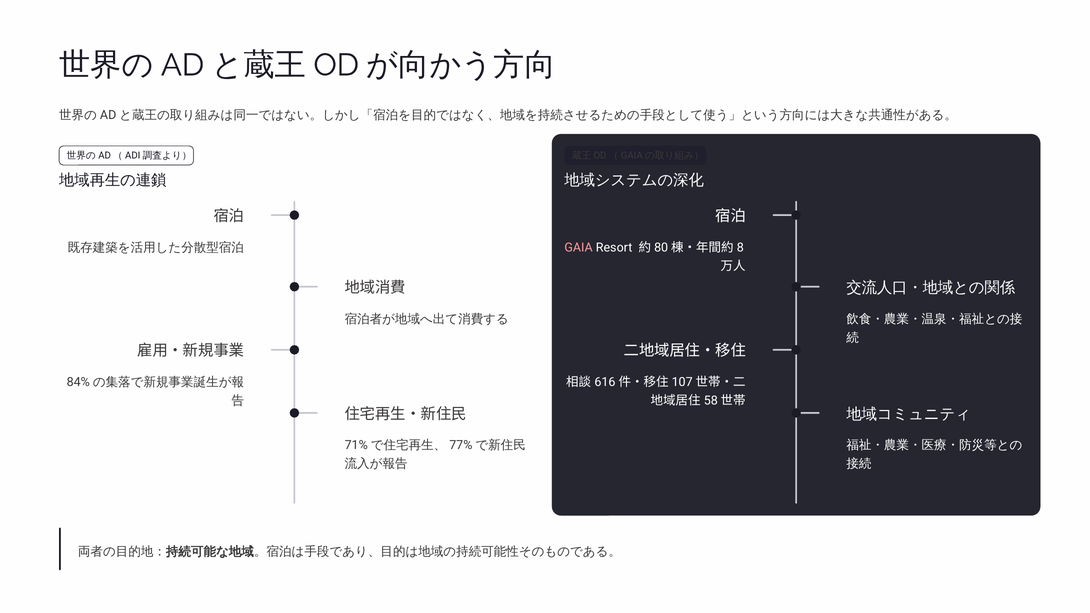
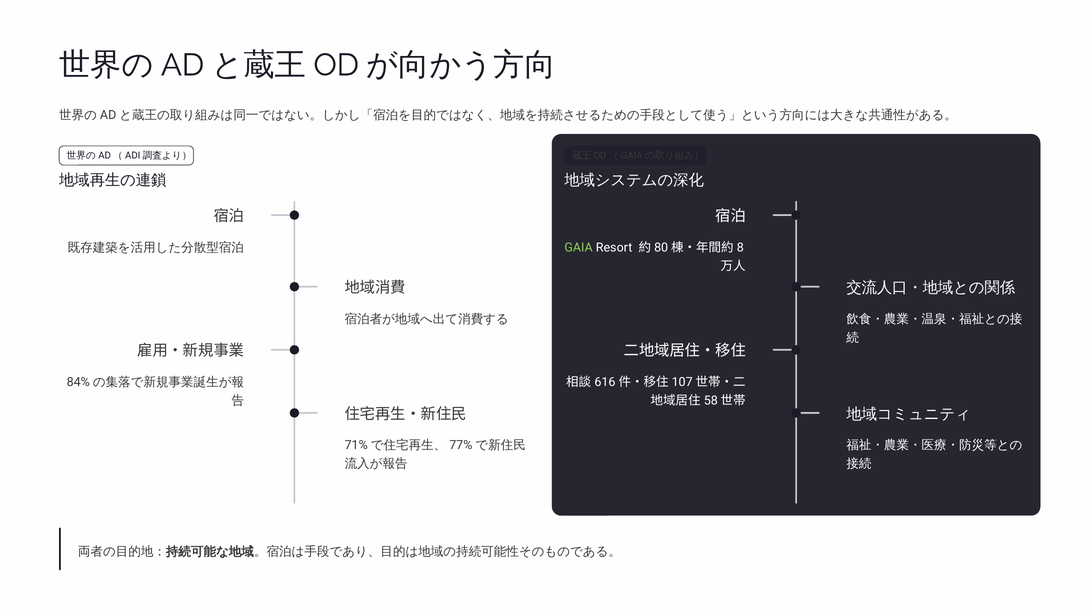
GAIA colour: pink -> light green (579, 247)
